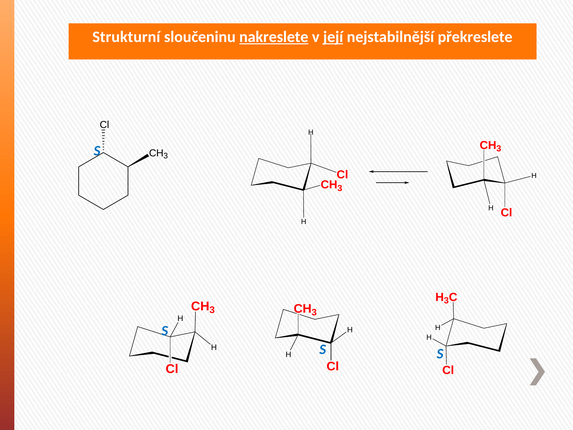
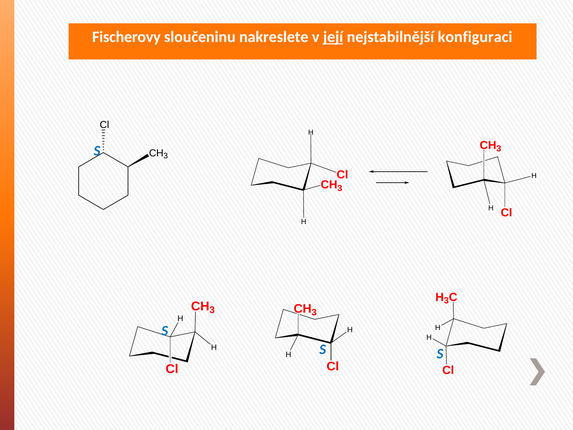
Strukturní: Strukturní -> Fischerovy (126, 37)
nakreslete underline: present -> none (274, 37)
překreslete: překreslete -> konfiguraci (475, 37)
